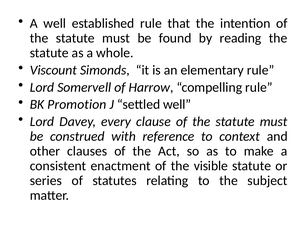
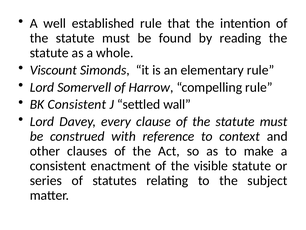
BK Promotion: Promotion -> Consistent (77, 104)
settled well: well -> wall (177, 104)
